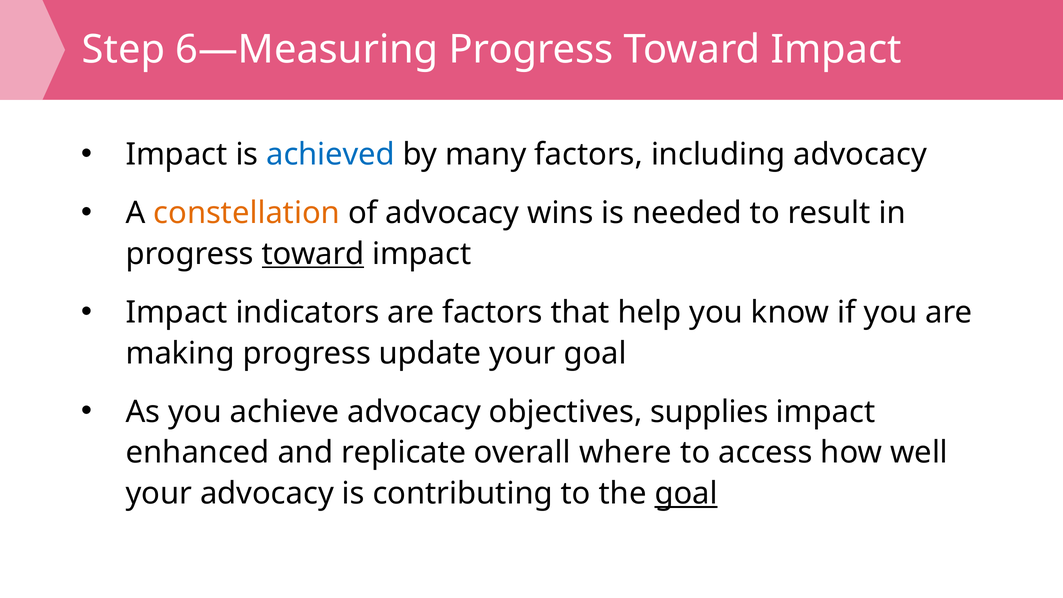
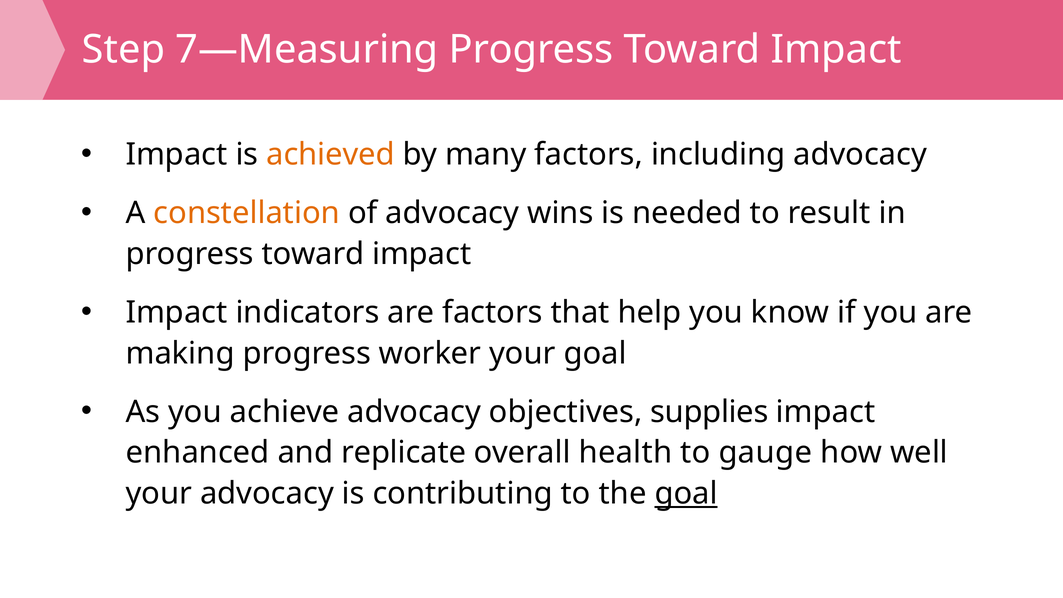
6—Measuring: 6—Measuring -> 7—Measuring (307, 49)
achieved colour: blue -> orange (331, 154)
toward underline: present -> none (313, 254)
update: update -> worker (430, 353)
where: where -> health (625, 453)
access: access -> gauge (765, 453)
